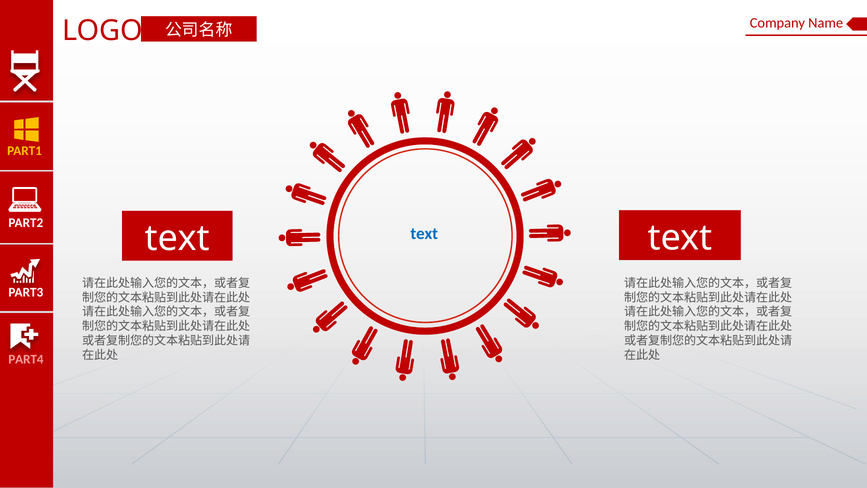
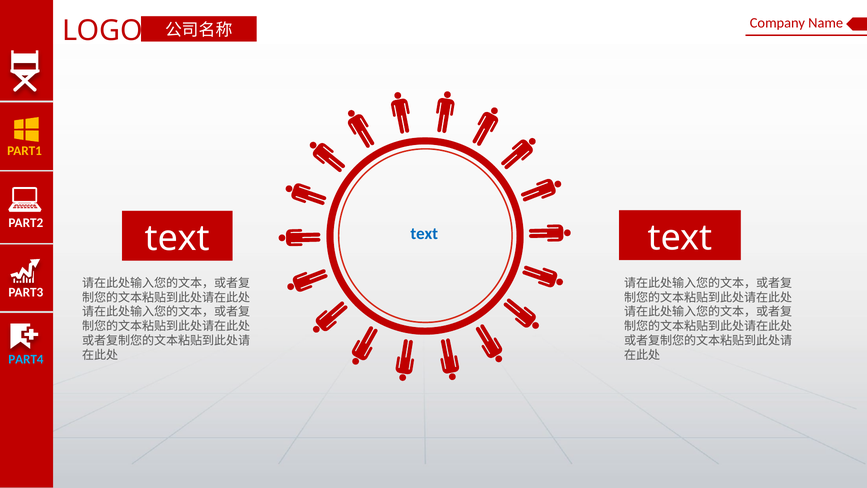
PART4 colour: pink -> light blue (26, 359)
